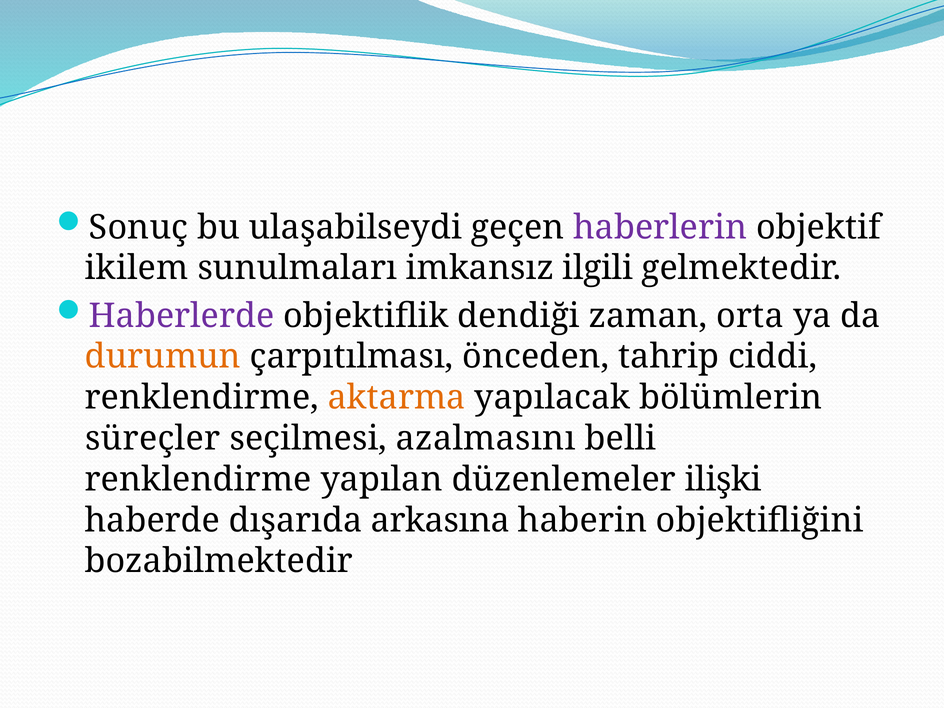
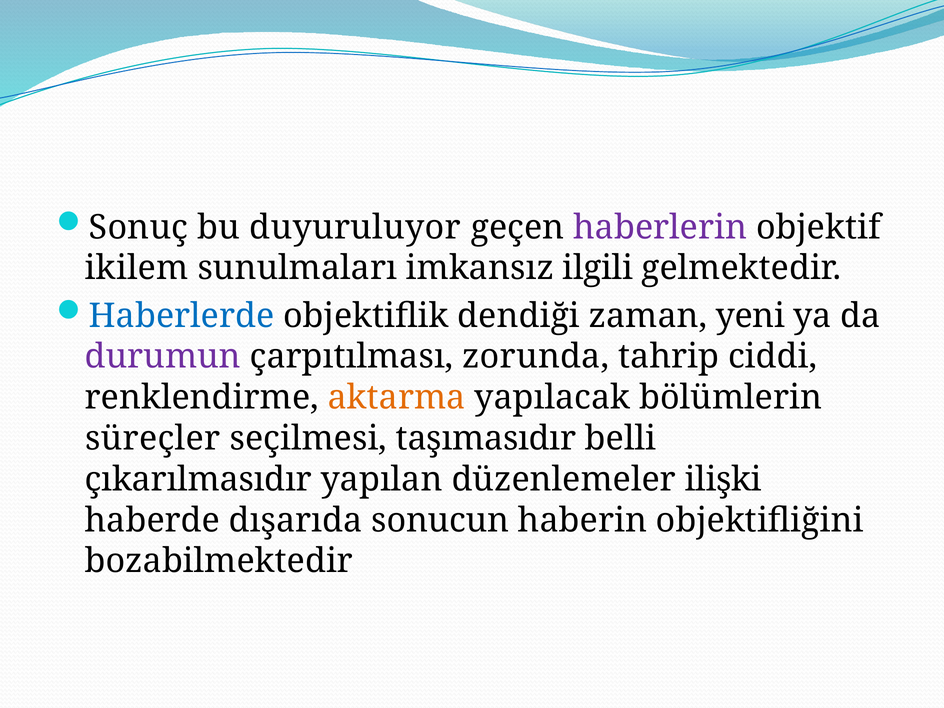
ulaşabilseydi: ulaşabilseydi -> duyuruluyor (355, 227)
Haberlerde colour: purple -> blue (182, 316)
orta: orta -> yeni (750, 316)
durumun colour: orange -> purple (163, 357)
önceden: önceden -> zorunda (536, 357)
azalmasını: azalmasını -> taşımasıdır (486, 438)
renklendirme: renklendirme -> çıkarılmasıdır (198, 479)
arkasına: arkasına -> sonucun (440, 520)
